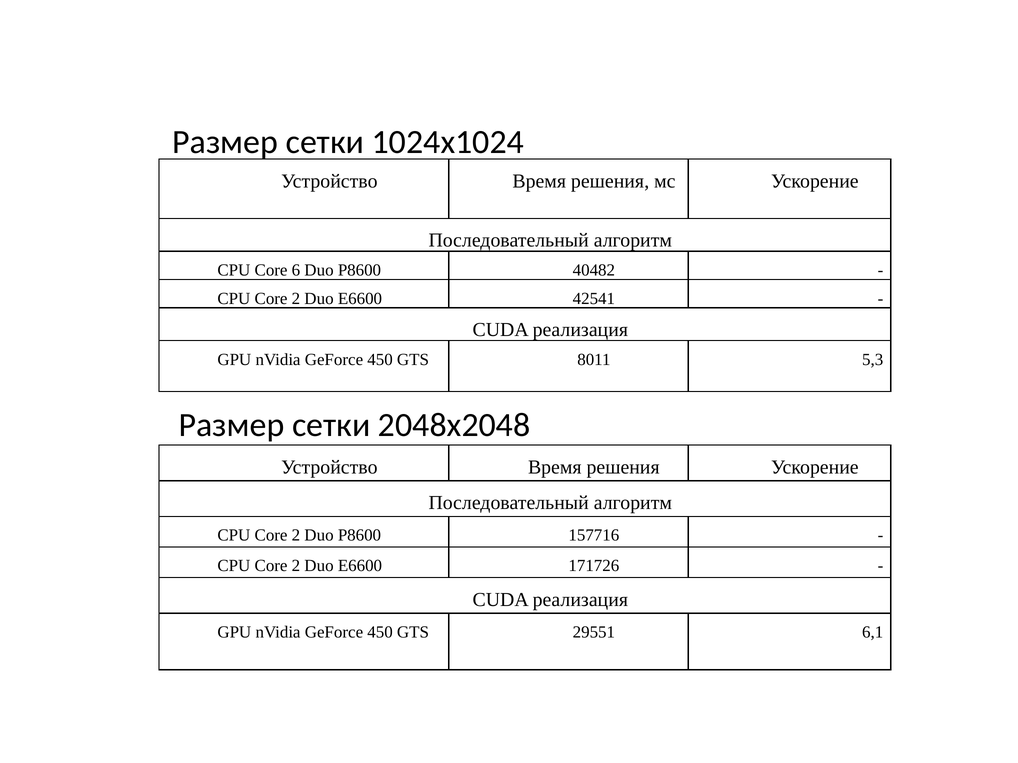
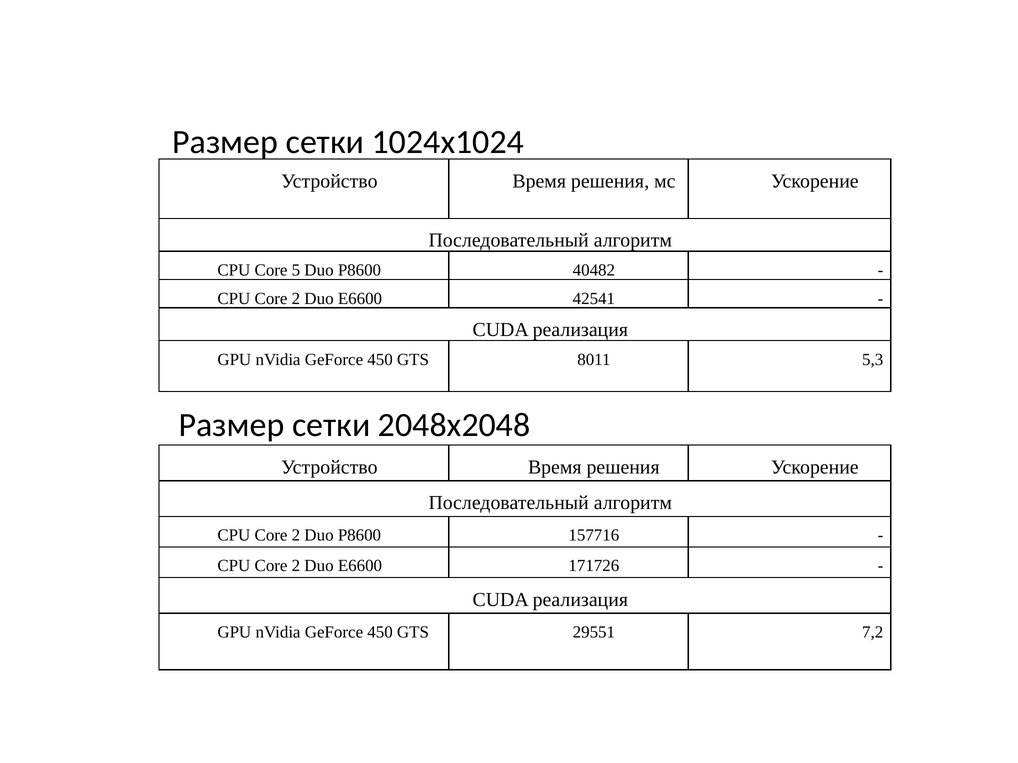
6: 6 -> 5 (296, 270)
6,1: 6,1 -> 7,2 (873, 632)
